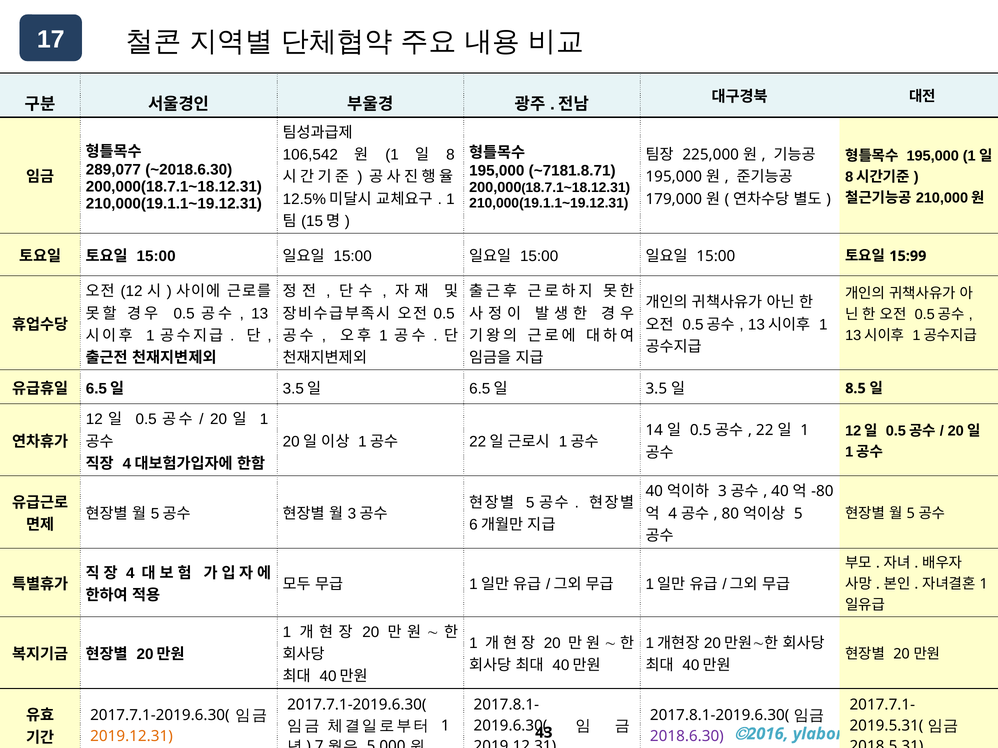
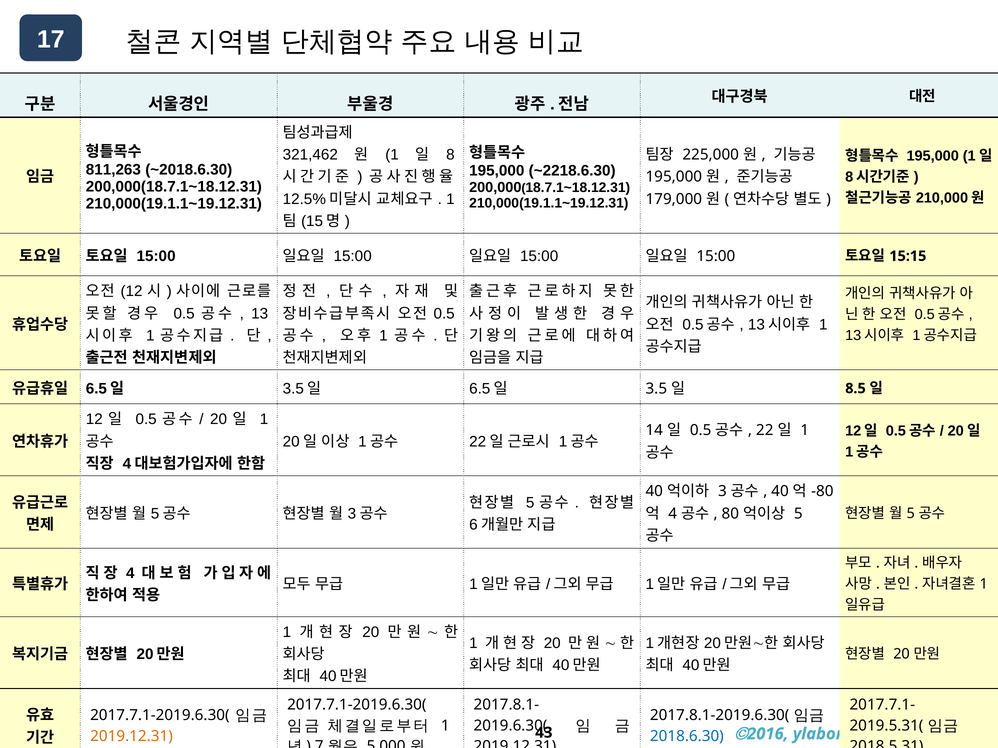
106,542: 106,542 -> 321,462 (310, 155)
289,077: 289,077 -> 811,263 (113, 170)
~7181.8.71: ~7181.8.71 -> ~2218.6.30 (572, 171)
15:99: 15:99 -> 15:15 (908, 256)
2018.6.30 colour: purple -> blue (687, 736)
